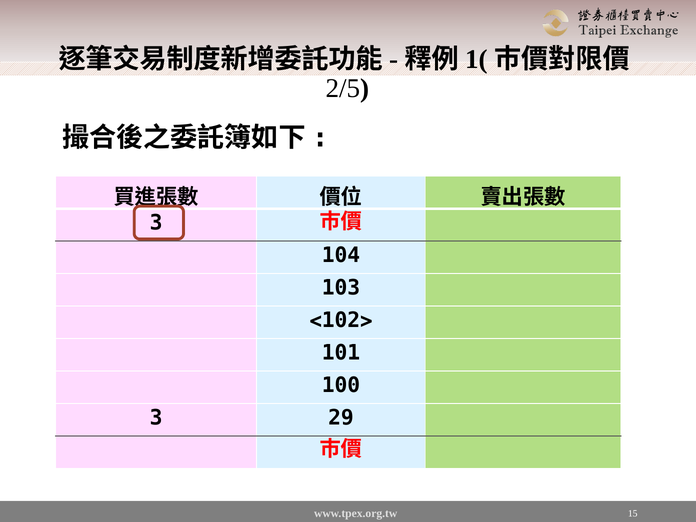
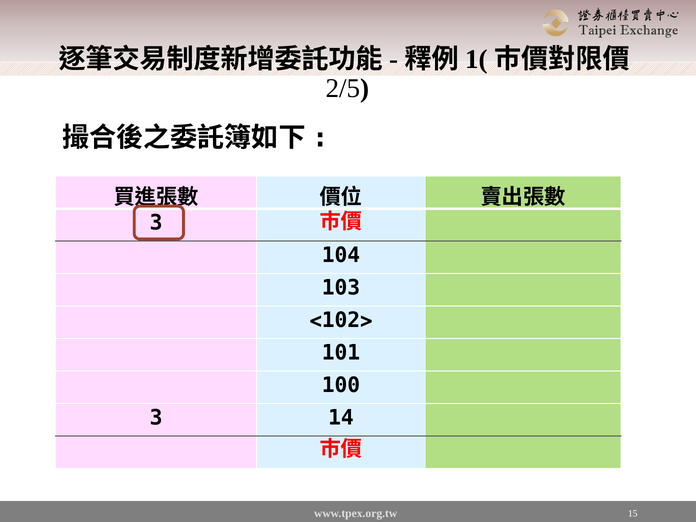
29: 29 -> 14 (341, 418)
